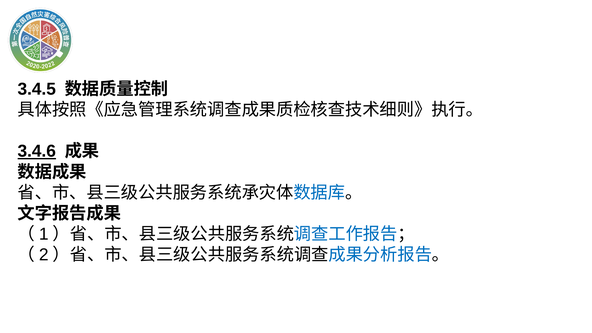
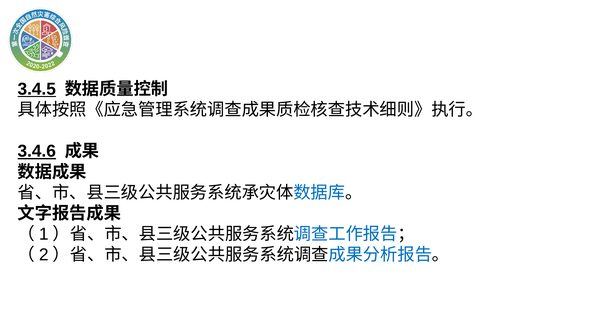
3.4.5 underline: none -> present (37, 89)
